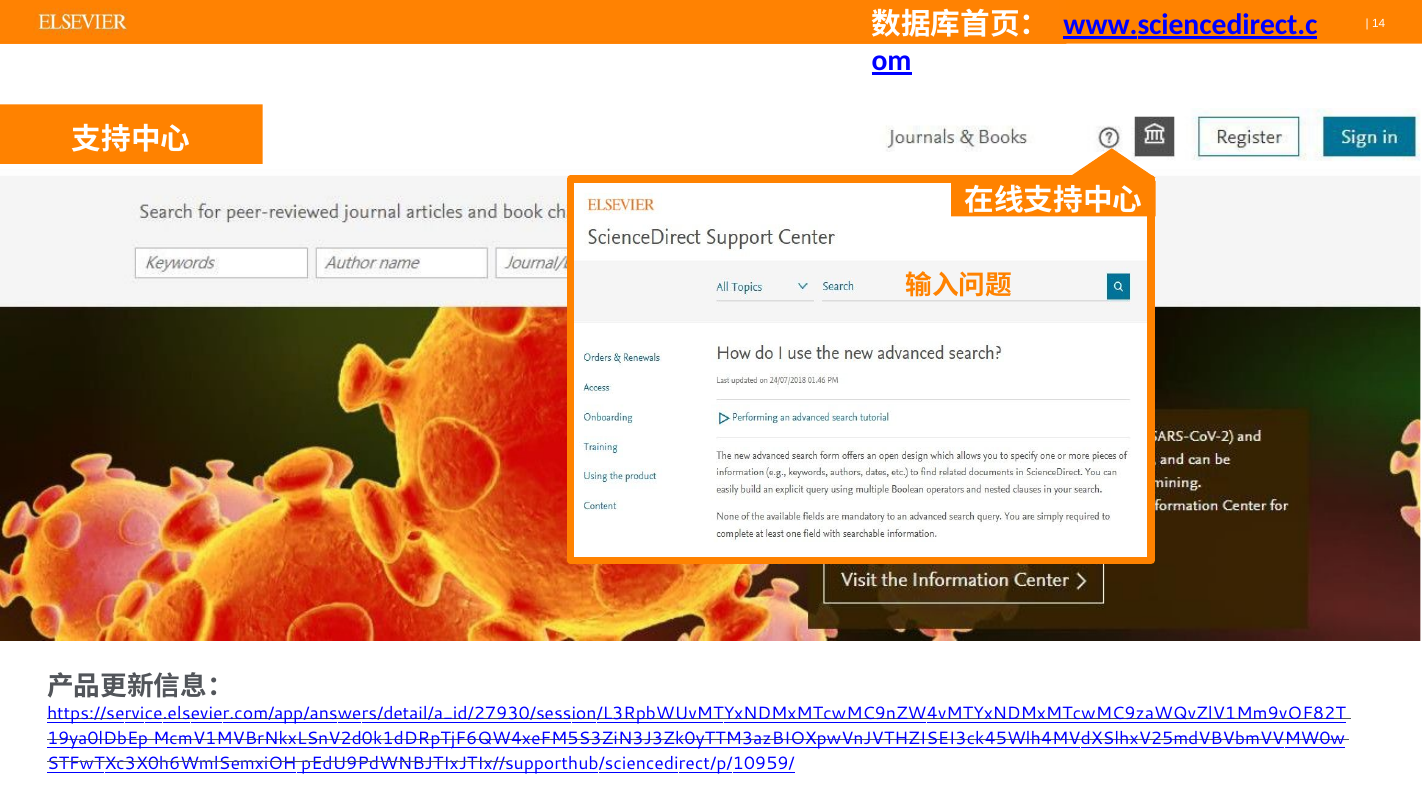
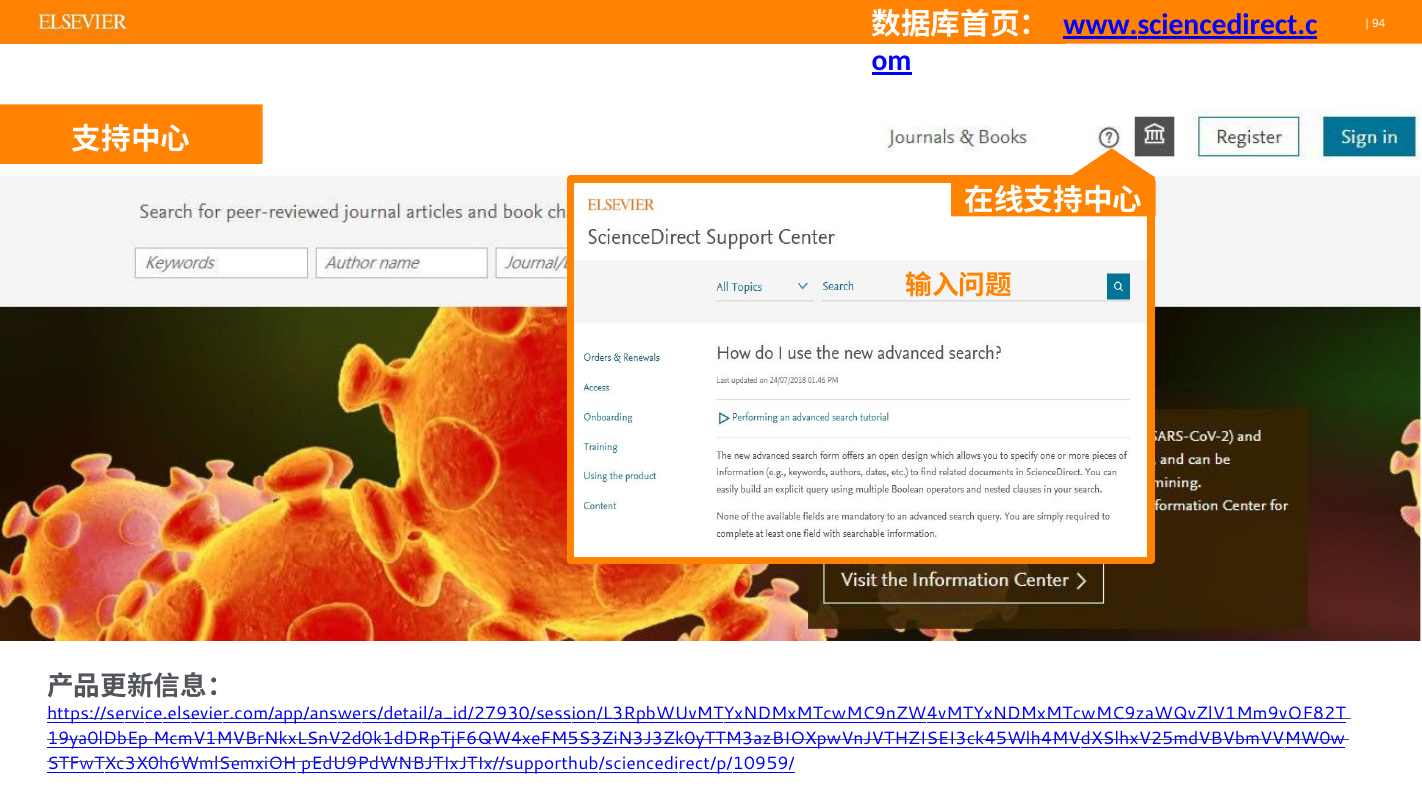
14: 14 -> 94 (1379, 23)
